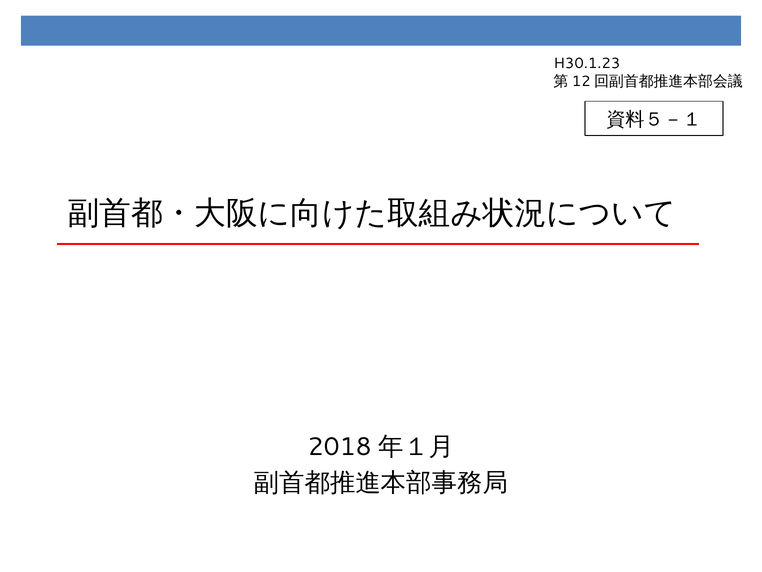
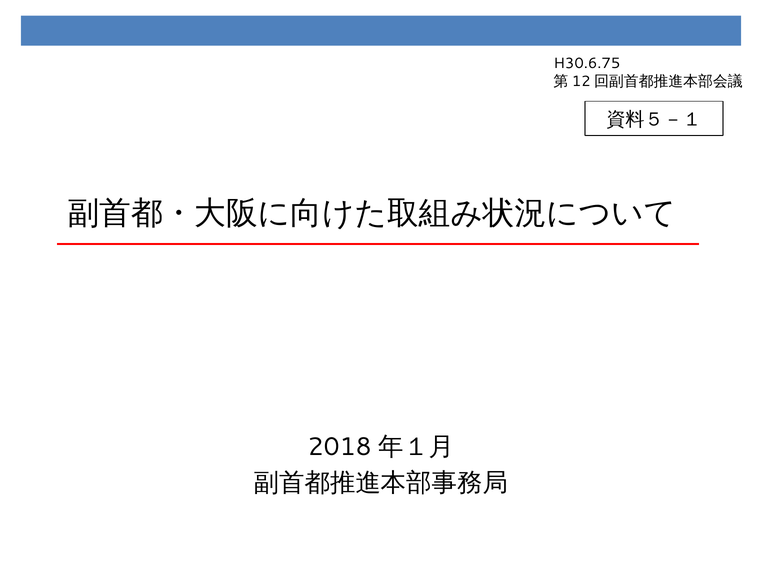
H30.1.23: H30.1.23 -> H30.6.75 (587, 64)
